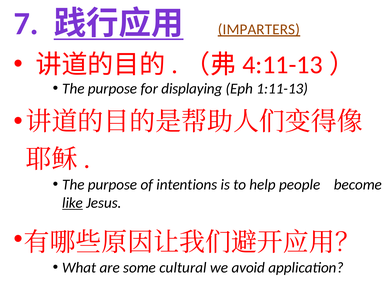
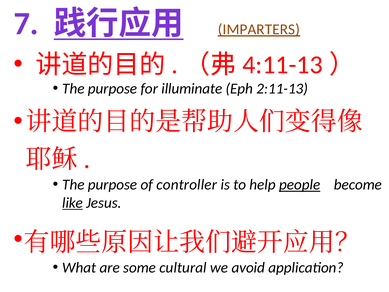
displaying: displaying -> illuminate (192, 89)
1:11-13: 1:11-13 -> 2:11-13 (282, 89)
intentions: intentions -> controller (187, 185)
people underline: none -> present (300, 185)
